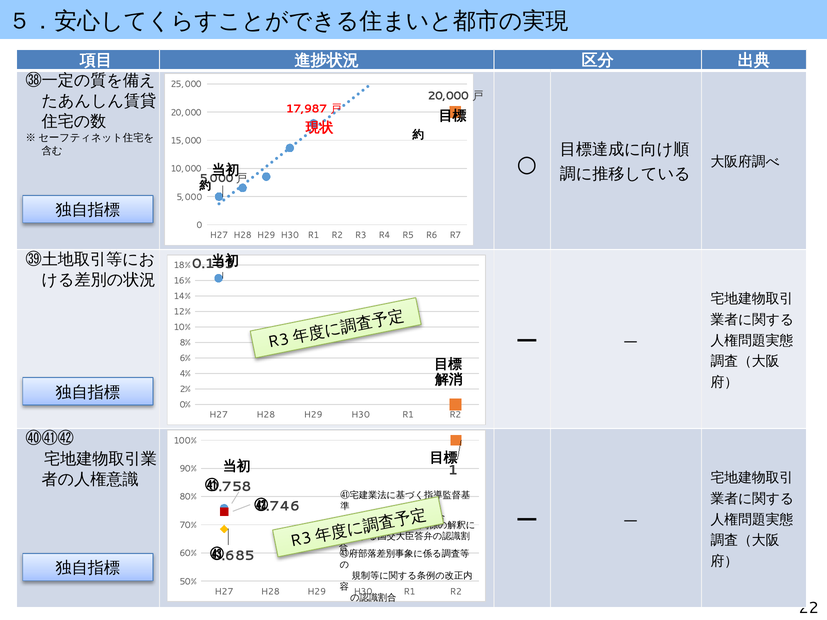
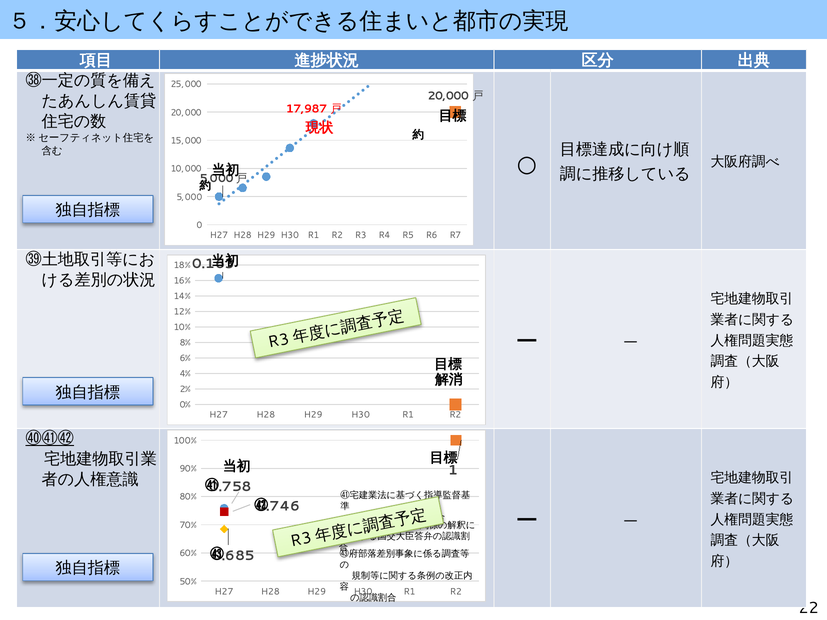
㊵㊶㊷ underline: none -> present (50, 439)
